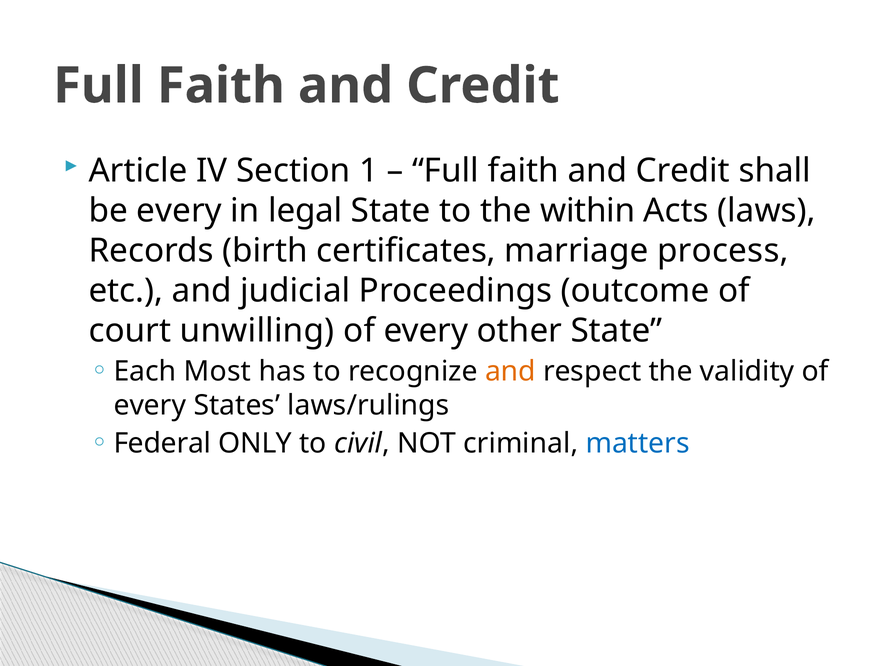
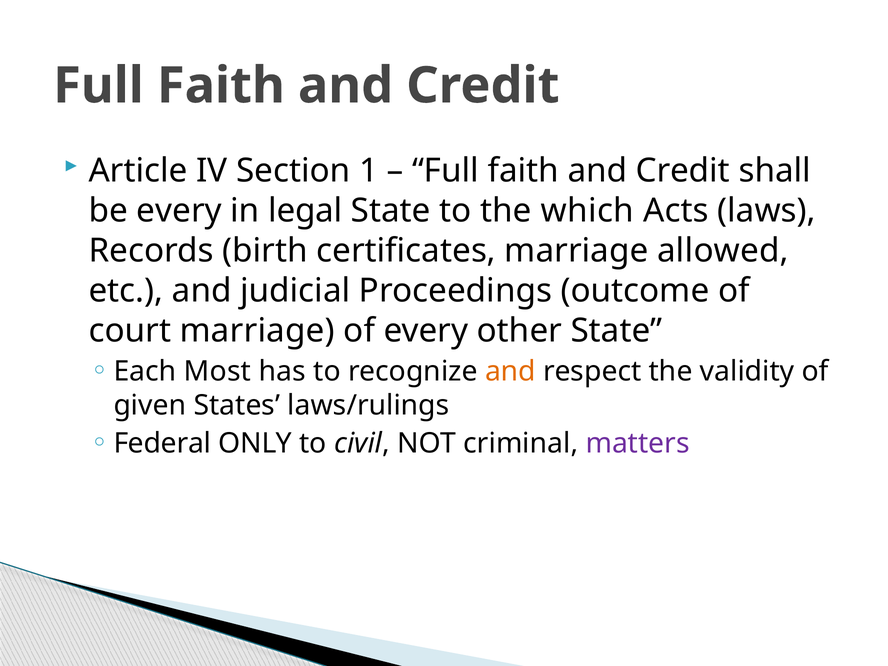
within: within -> which (587, 211)
process: process -> allowed (723, 251)
court unwilling: unwilling -> marriage (257, 331)
every: every -> given (150, 405)
matters colour: blue -> purple (638, 443)
